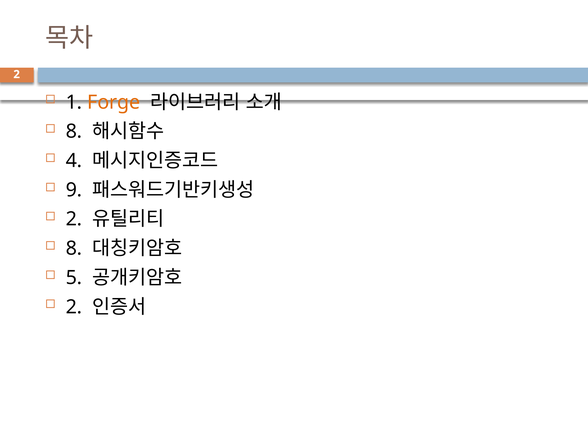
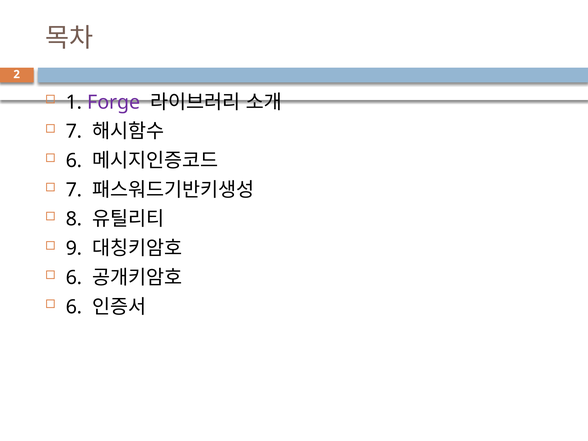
Forge colour: orange -> purple (114, 102)
8: 8 -> 7 (74, 131)
4: 4 -> 6 (74, 161)
9: 9 -> 7 (74, 190)
2: 2 -> 8 (74, 219)
8: 8 -> 9 (74, 248)
5: 5 -> 6 (74, 278)
2: 2 -> 6 (74, 307)
